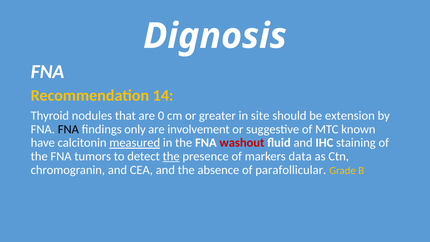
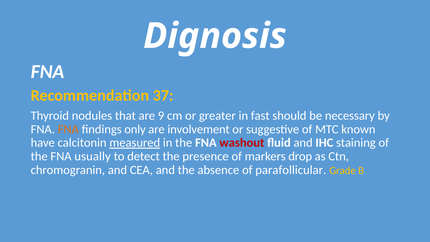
14: 14 -> 37 (163, 96)
0: 0 -> 9 (161, 116)
site: site -> fast (260, 116)
extension: extension -> necessary (350, 116)
FNA colour: black -> orange (68, 129)
tumors: tumors -> usually (93, 156)
the underline: present -> none (171, 156)
data: data -> drop (300, 156)
